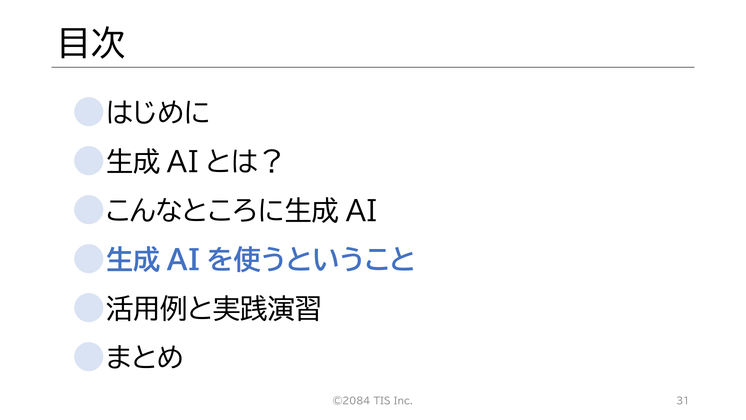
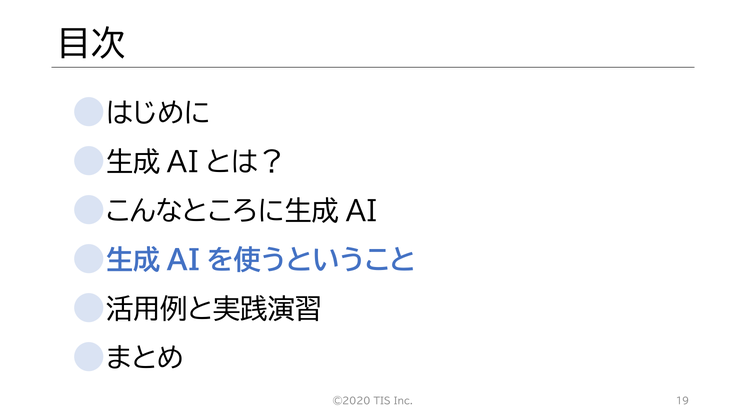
©2084: ©2084 -> ©2020 (352, 401)
31: 31 -> 19 (683, 401)
